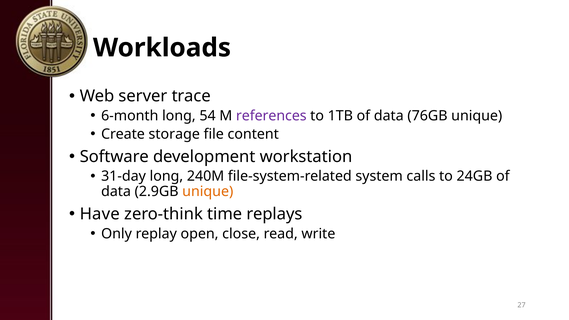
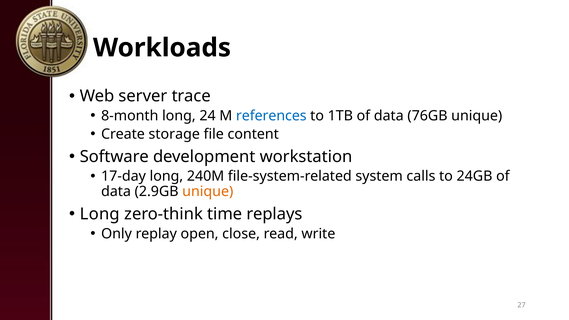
6-month: 6-month -> 8-month (130, 116)
54: 54 -> 24 (208, 116)
references colour: purple -> blue (271, 116)
31-day: 31-day -> 17-day (124, 176)
Have: Have -> Long (100, 214)
